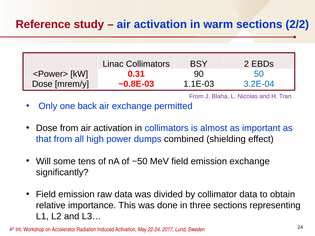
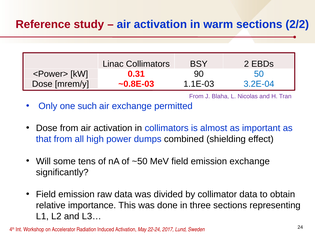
back: back -> such (87, 106)
